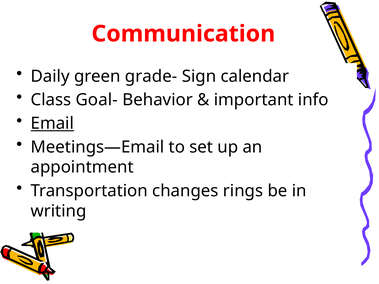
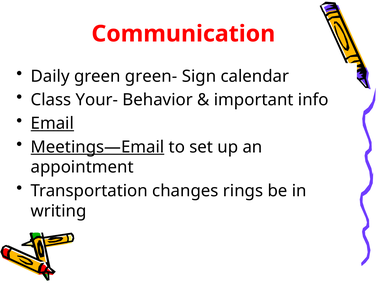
grade-: grade- -> green- (151, 76)
Goal-: Goal- -> Your- (97, 100)
Meetings—Email underline: none -> present (97, 147)
